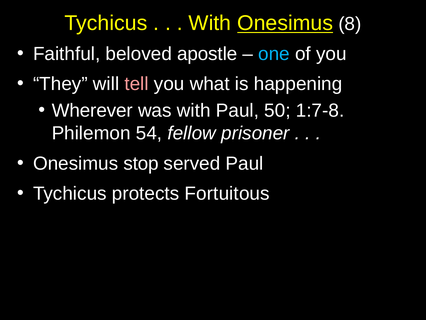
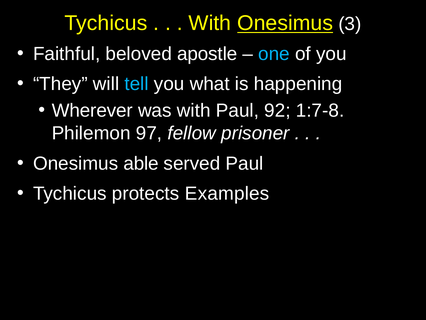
8: 8 -> 3 (350, 24)
tell colour: pink -> light blue (137, 84)
50: 50 -> 92 (277, 110)
54: 54 -> 97 (149, 133)
stop: stop -> able (141, 163)
Fortuitous: Fortuitous -> Examples (227, 193)
